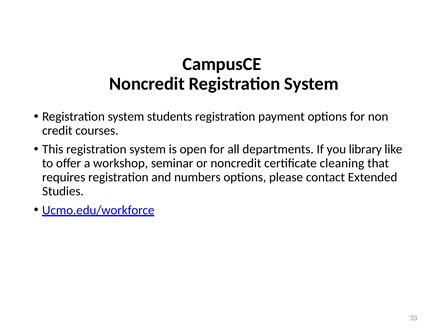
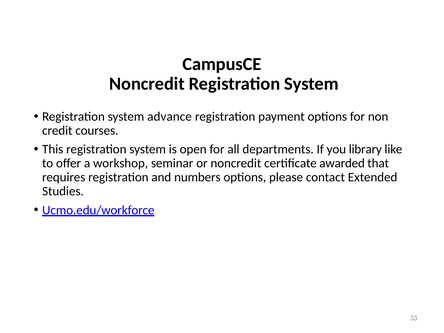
students: students -> advance (170, 117)
cleaning: cleaning -> awarded (342, 163)
